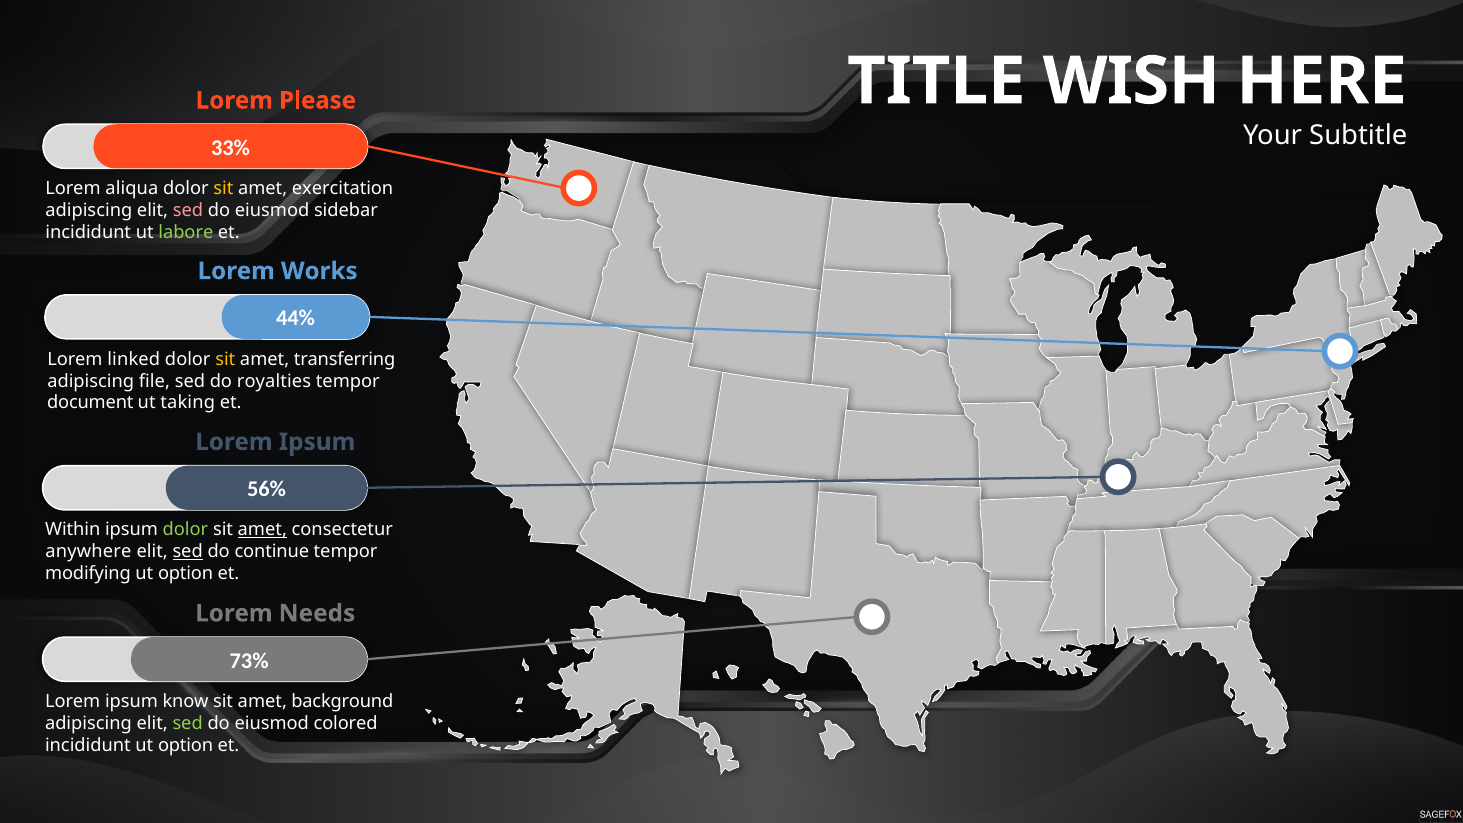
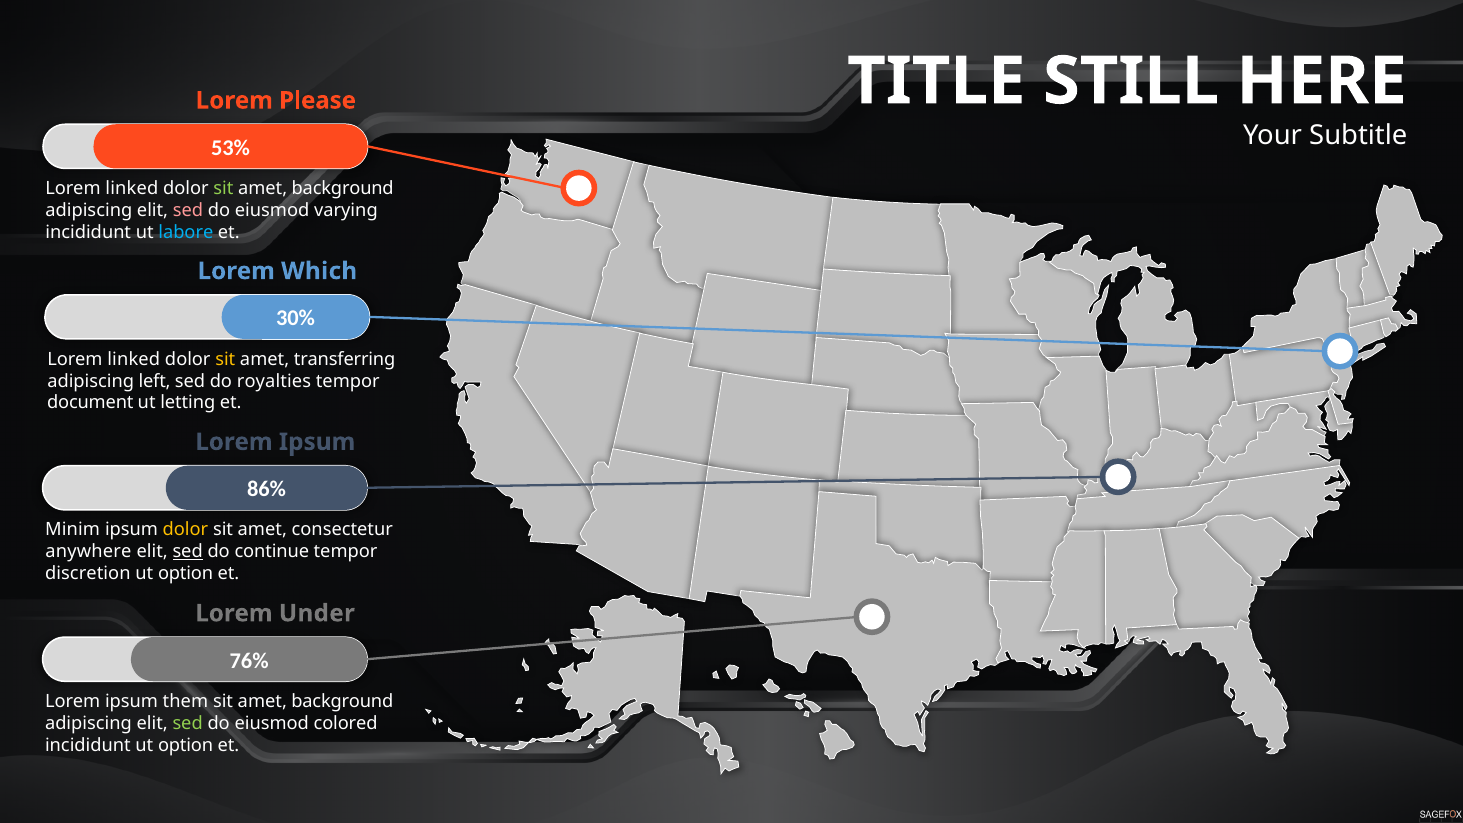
WISH: WISH -> STILL (1131, 81)
33%: 33% -> 53% (231, 148)
aliqua: aliqua -> linked (132, 188)
sit colour: yellow -> light green (223, 188)
exercitation: exercitation -> background (343, 188)
sidebar: sidebar -> varying (346, 210)
labore colour: light green -> light blue (186, 232)
Works: Works -> Which (319, 271)
44%: 44% -> 30% (296, 318)
file: file -> left (155, 381)
taking: taking -> letting (188, 403)
56%: 56% -> 86% (267, 489)
Within: Within -> Minim (73, 530)
dolor colour: light green -> yellow (185, 530)
amet underline: present -> none (262, 530)
modifying: modifying -> discretion (88, 574)
Needs: Needs -> Under (317, 613)
73%: 73% -> 76% (249, 661)
know: know -> them (185, 701)
